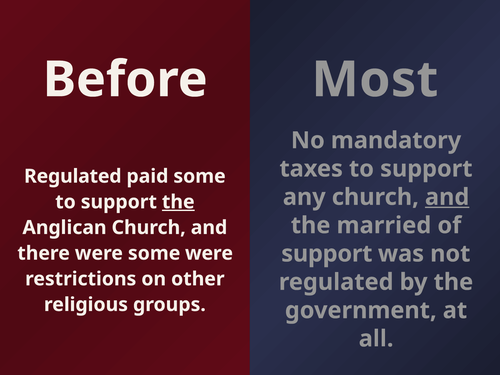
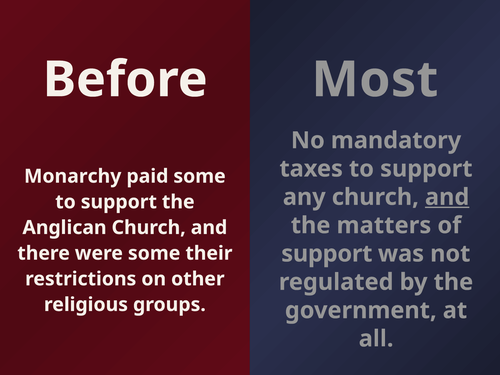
Regulated: Regulated -> Monarchy (73, 176)
the underline: present -> none (178, 202)
married: married -> matters (384, 225)
some were: were -> their (209, 253)
